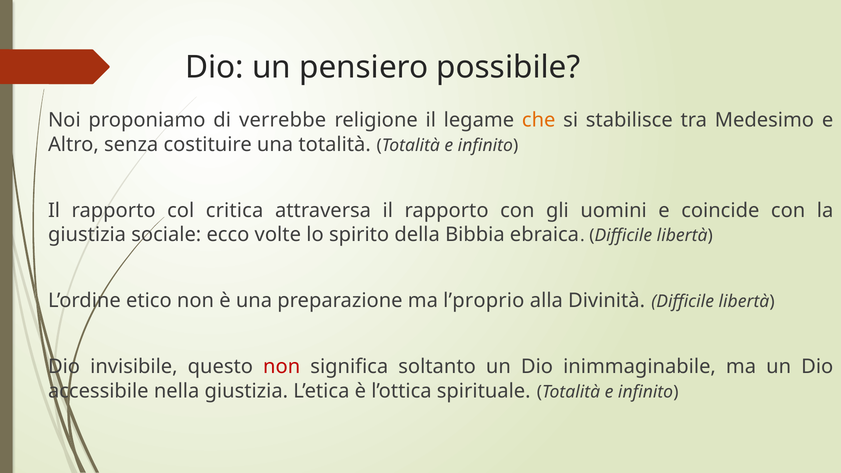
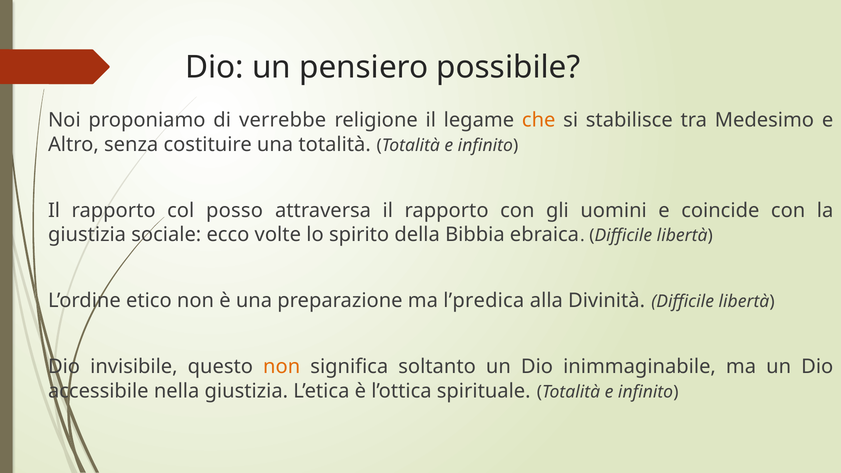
critica: critica -> posso (235, 210)
l’proprio: l’proprio -> l’predica (484, 301)
non colour: red -> orange (282, 367)
